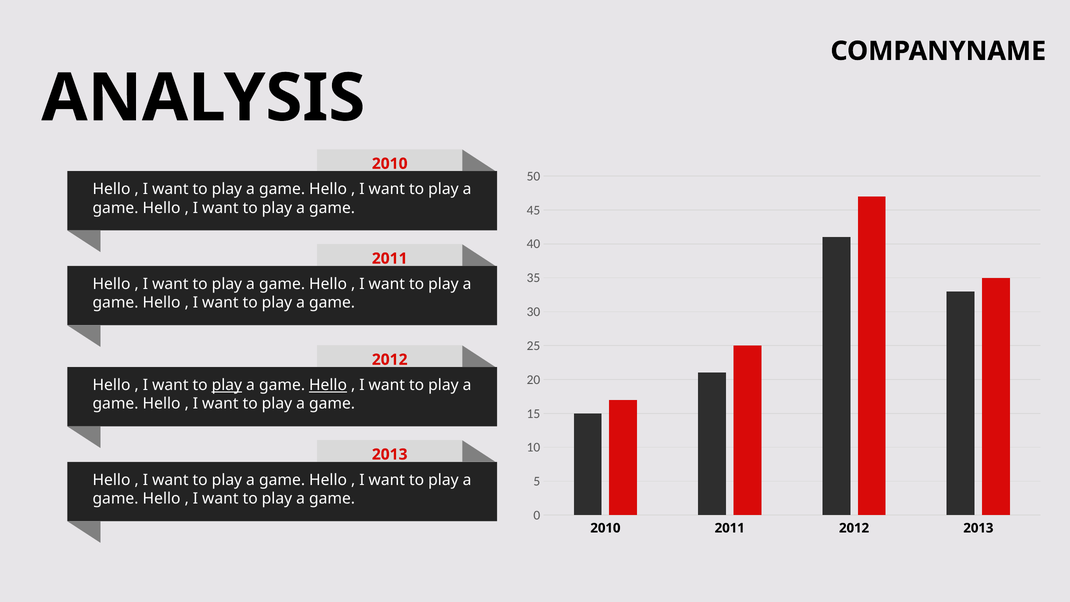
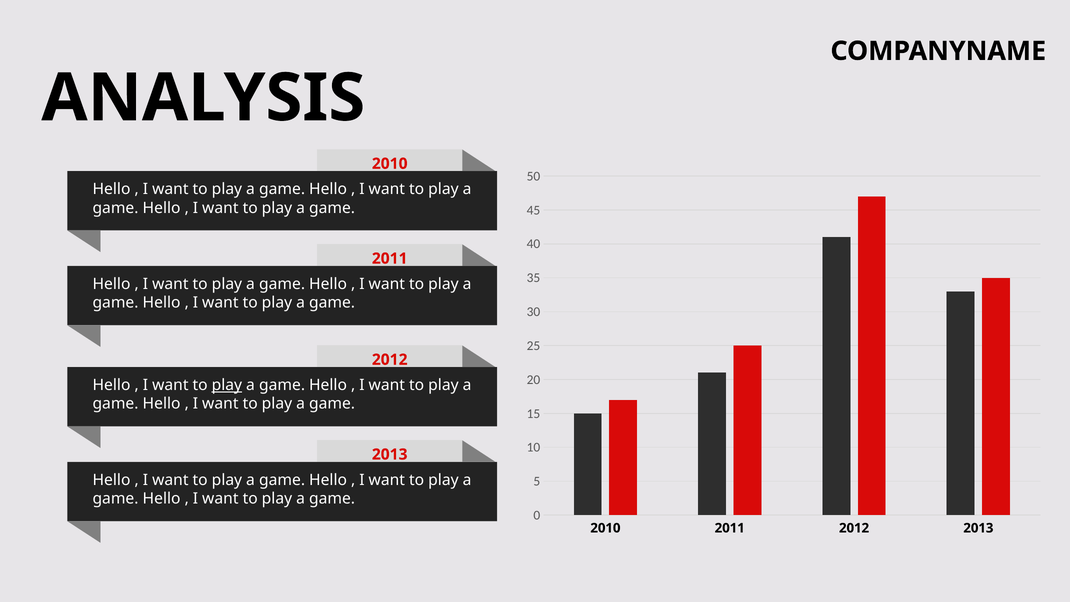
Hello underline: present -> none (328, 385)
